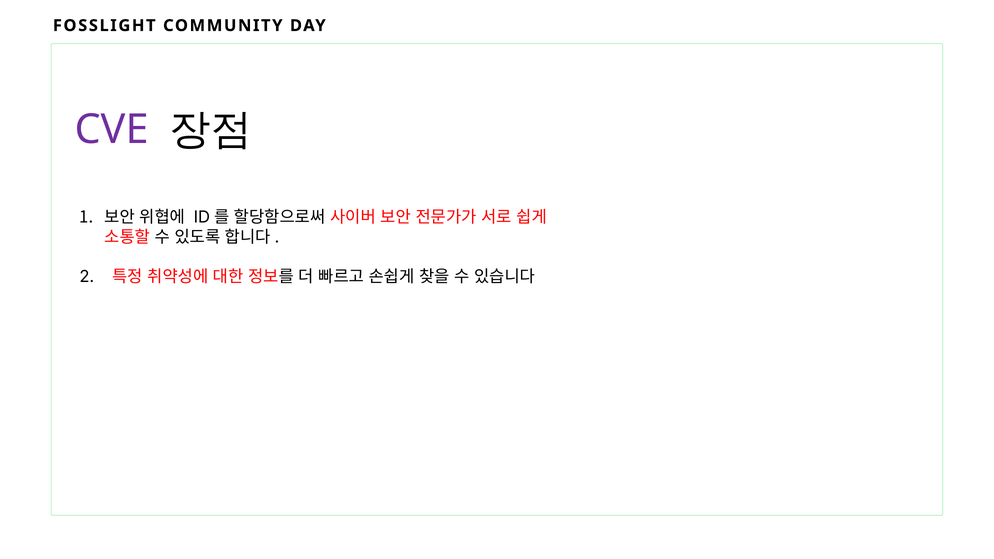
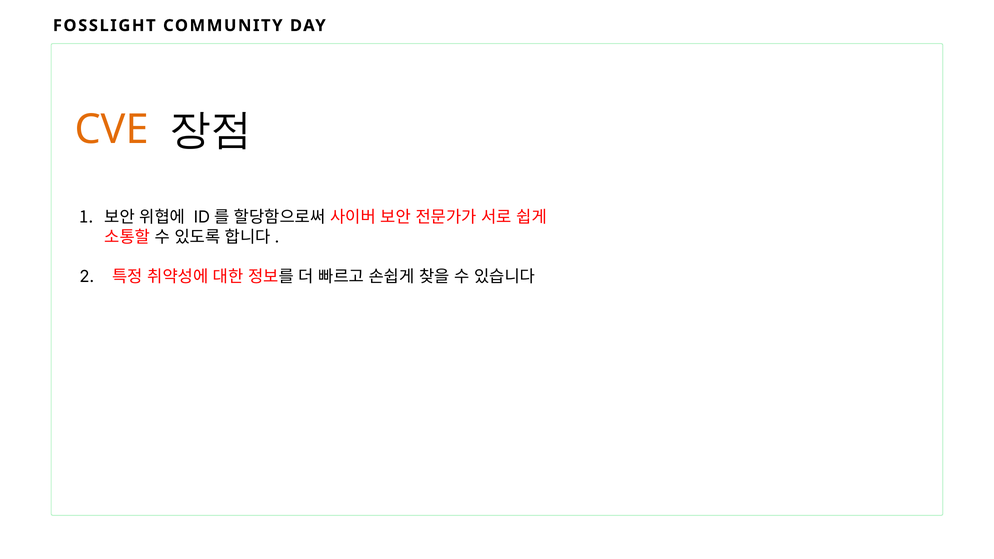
CVE colour: purple -> orange (112, 130)
